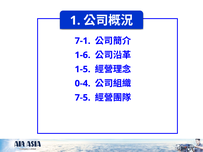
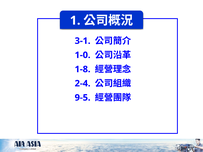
7-1: 7-1 -> 3-1 (83, 41)
1-6: 1-6 -> 1-0 (83, 55)
1-5: 1-5 -> 1-8 (83, 69)
0-4: 0-4 -> 2-4 (83, 84)
7-5: 7-5 -> 9-5 (83, 98)
